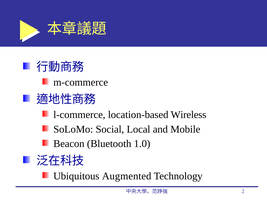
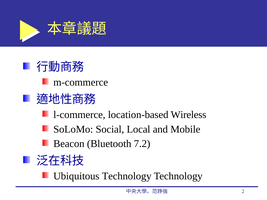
1.0: 1.0 -> 7.2 (142, 144)
Ubiquitous Augmented: Augmented -> Technology (127, 176)
